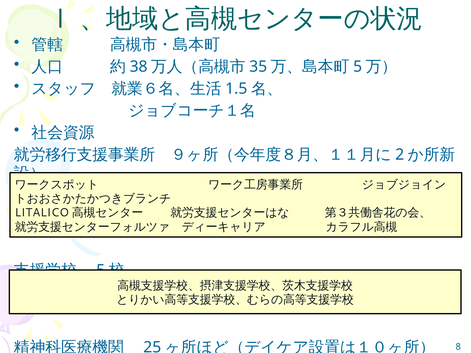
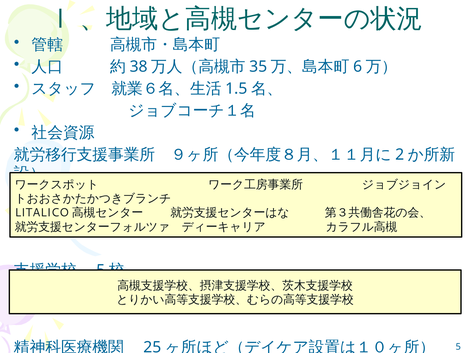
5: 5 -> 6 (358, 67)
8: 8 -> 5 (458, 347)
